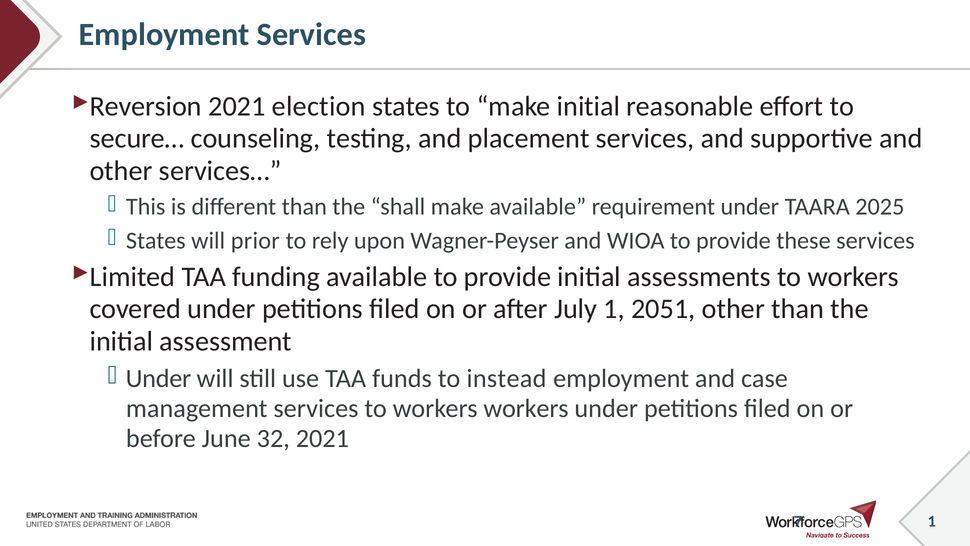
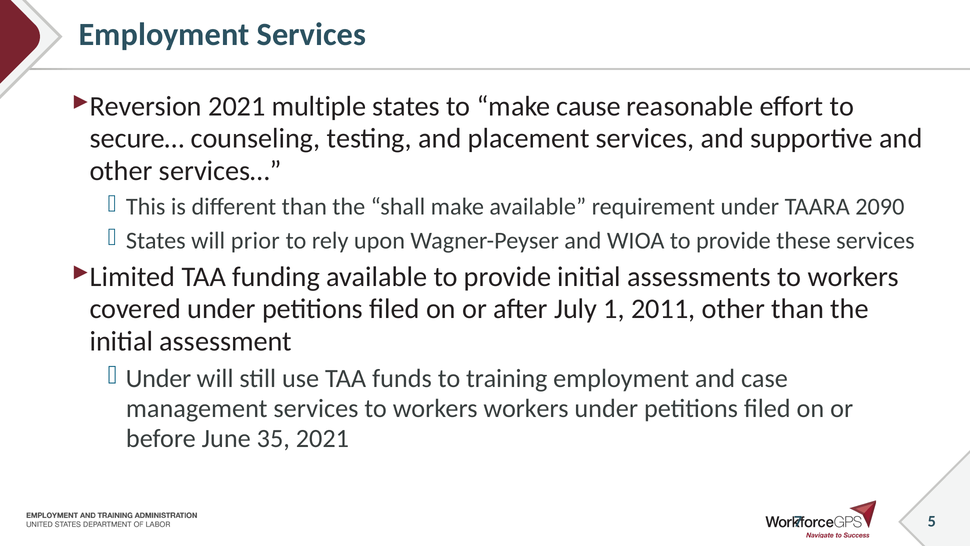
election: election -> multiple (319, 106)
make initial: initial -> cause (589, 106)
2025: 2025 -> 2090 (880, 207)
2051: 2051 -> 2011 (663, 309)
instead: instead -> training (507, 378)
32: 32 -> 35 (273, 438)
7 1: 1 -> 5 (932, 521)
